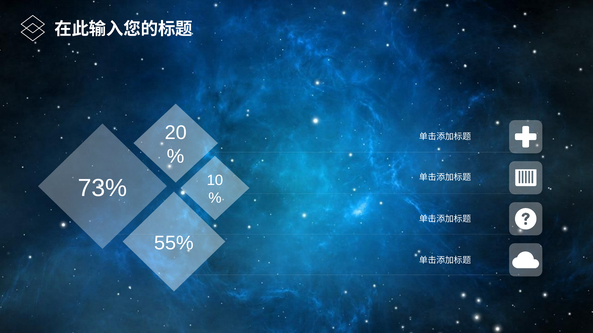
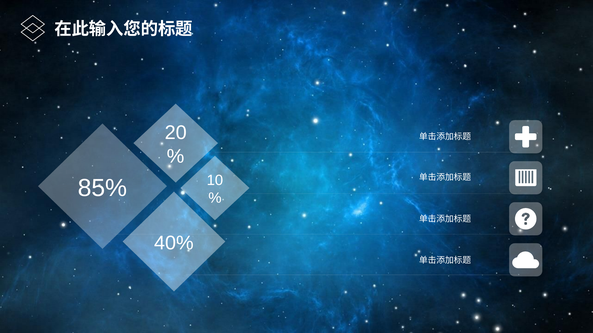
73%: 73% -> 85% (102, 188)
55%: 55% -> 40% (174, 243)
